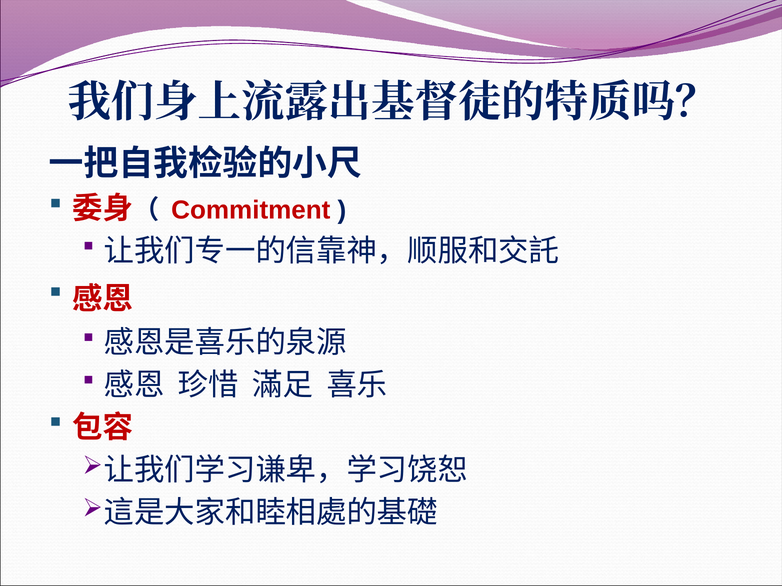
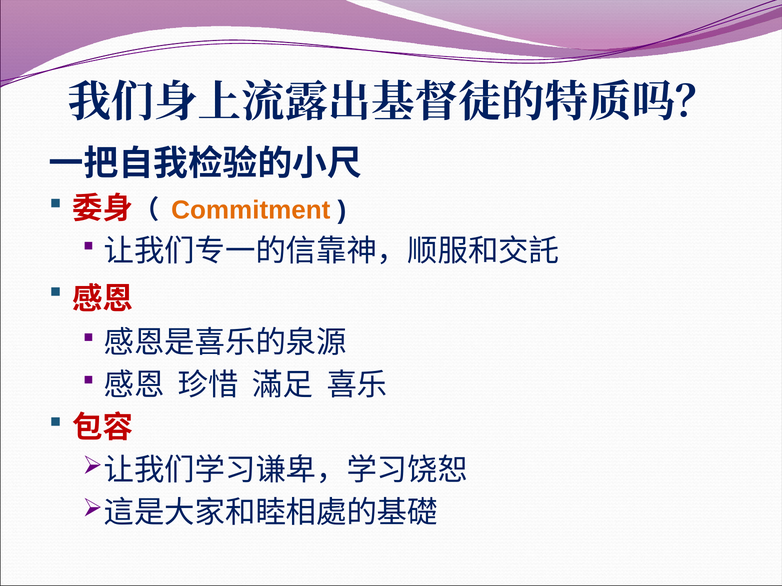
Commitment colour: red -> orange (251, 210)
